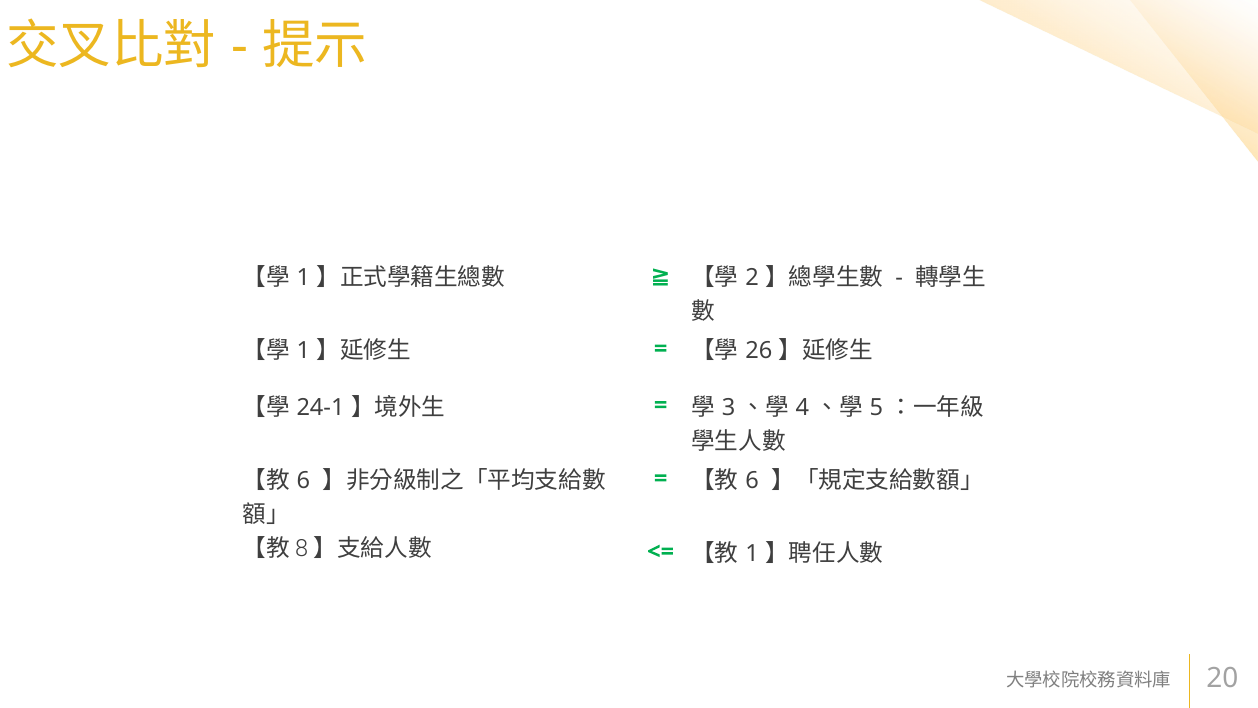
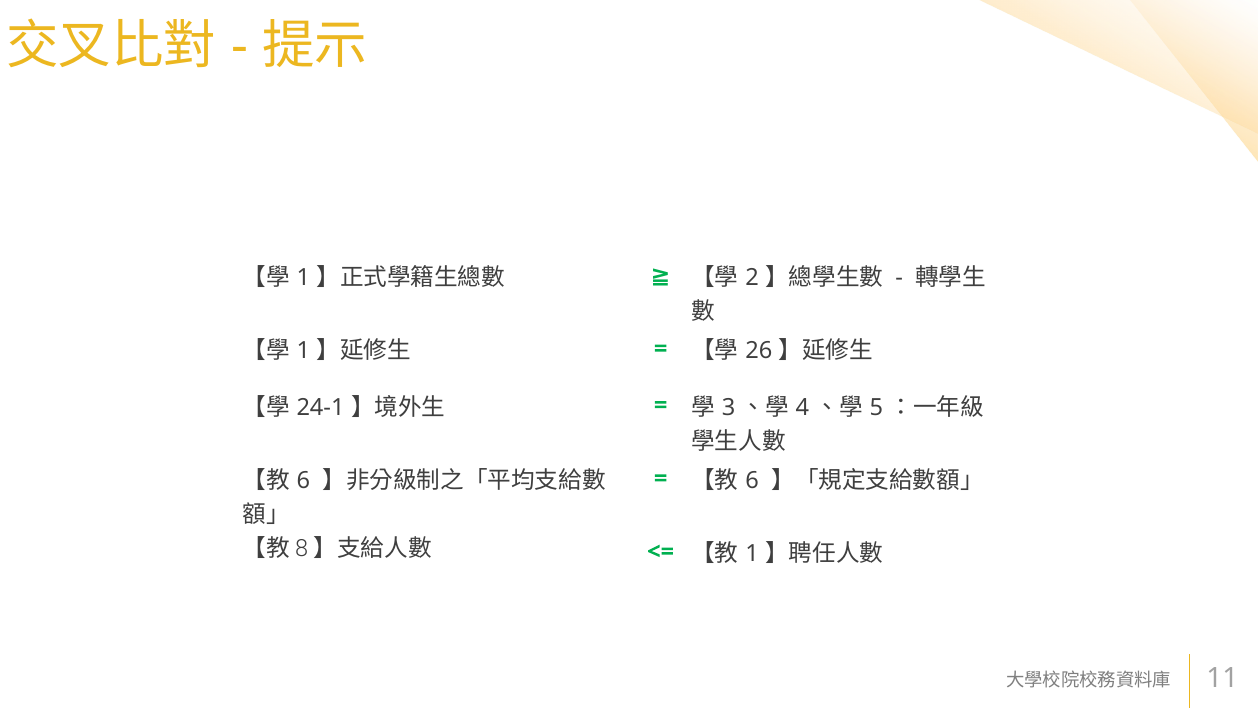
20: 20 -> 11 (1222, 678)
